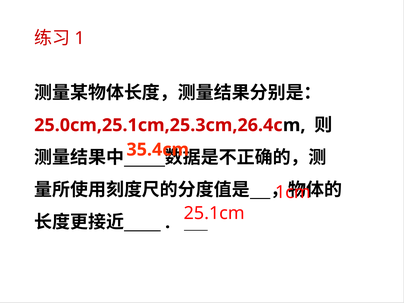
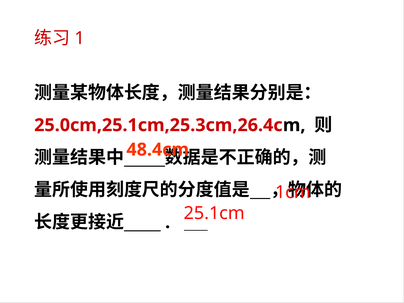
35.4cm: 35.4cm -> 48.4cm (158, 150)
